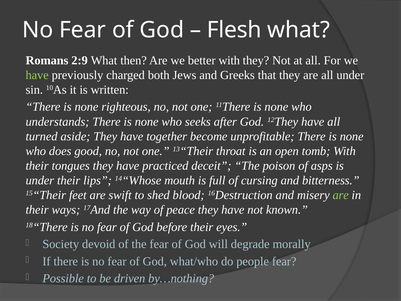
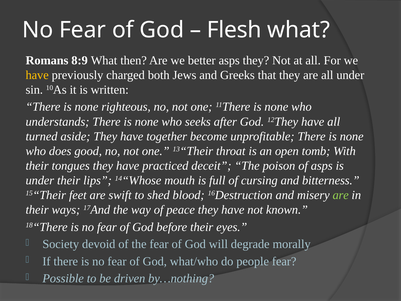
2:9: 2:9 -> 8:9 (80, 60)
better with: with -> asps (229, 60)
have colour: light green -> yellow (37, 75)
